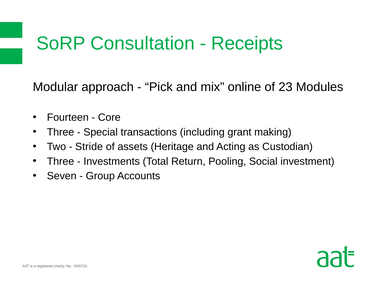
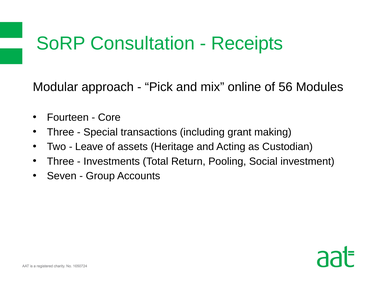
23: 23 -> 56 (286, 87)
Stride: Stride -> Leave (89, 147)
